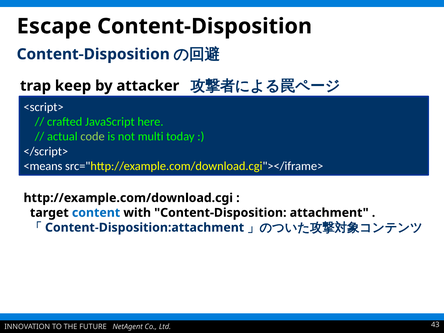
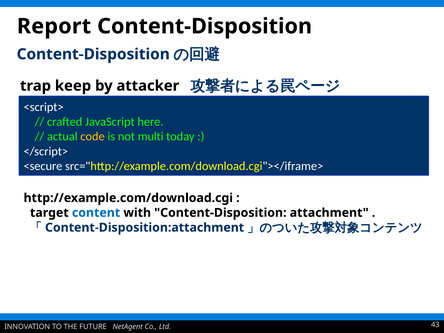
Escape: Escape -> Report (54, 26)
code colour: light green -> yellow (93, 137)
<means: <means -> <secure (43, 166)
